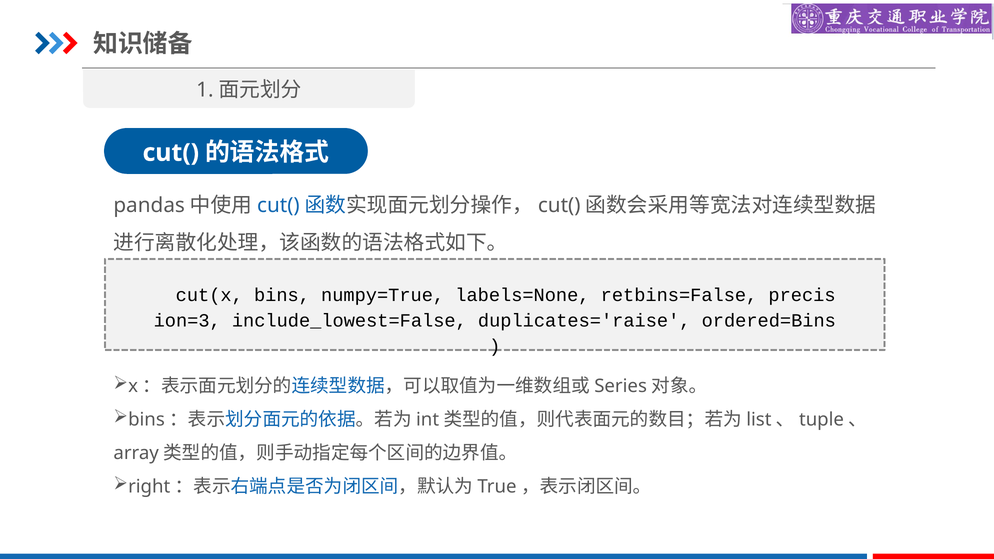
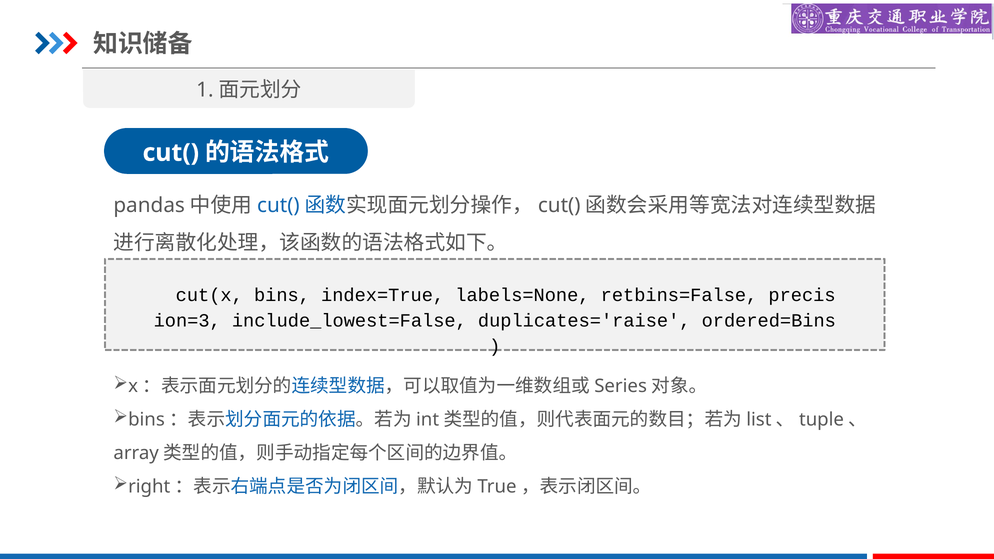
numpy=True: numpy=True -> index=True (383, 295)
